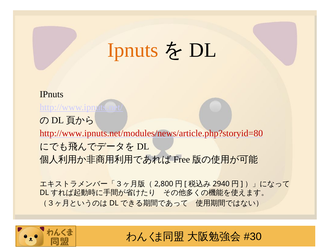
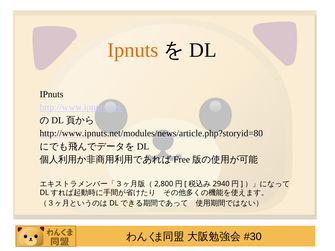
http://www.ipnuts.net/modules/news/article.php?storyid=80 colour: red -> black (151, 134)
